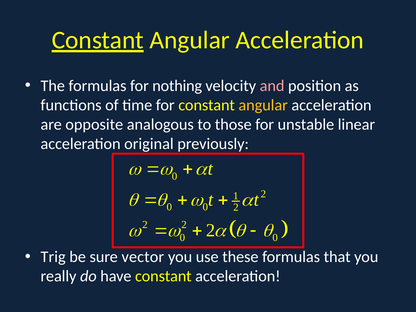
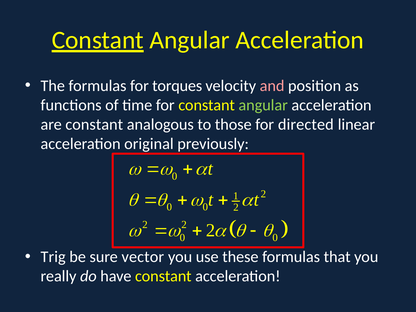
nothing: nothing -> torques (177, 86)
angular colour: yellow -> light green (263, 105)
are opposite: opposite -> constant (94, 124)
unstable: unstable -> directed (306, 124)
